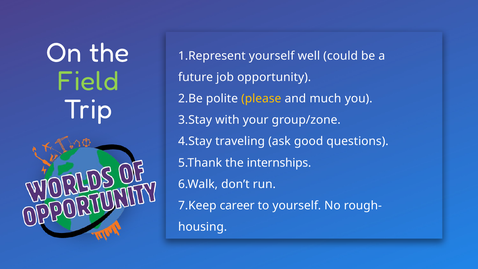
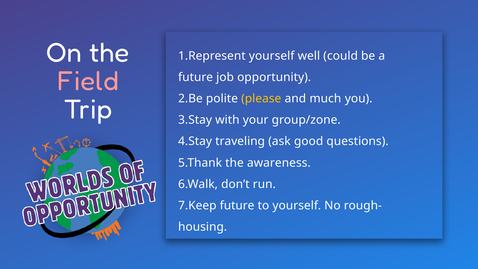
Field colour: light green -> pink (88, 81)
internships: internships -> awareness (279, 163)
7.Keep career: career -> future (237, 205)
